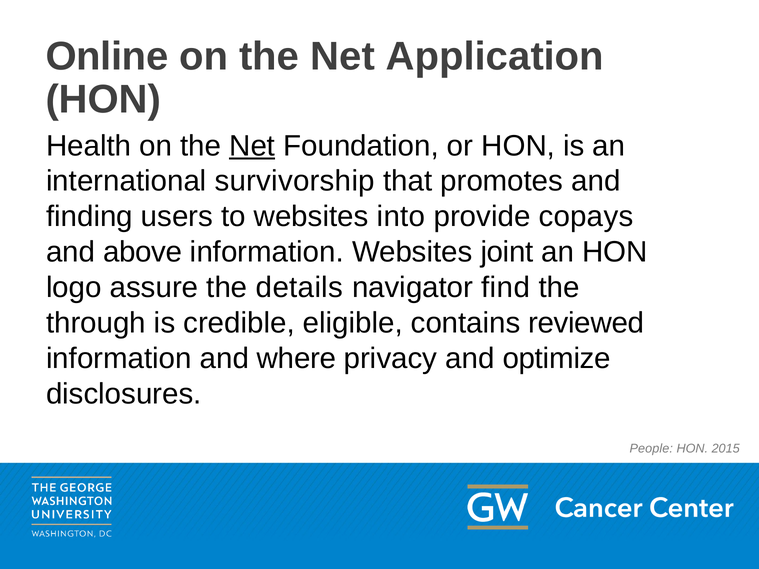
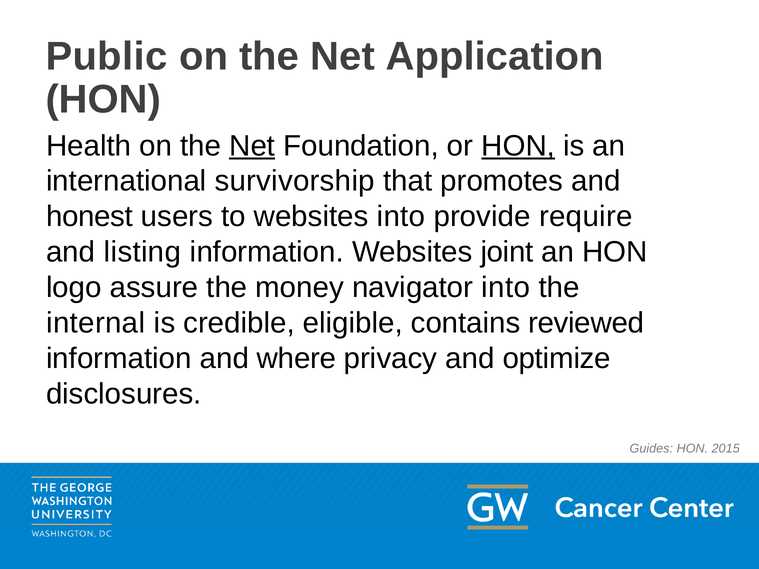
Online: Online -> Public (107, 56)
HON underline: none -> present (518, 146)
finding: finding -> honest (90, 217)
copays: copays -> require (586, 217)
above: above -> listing (142, 252)
details: details -> money (300, 288)
navigator find: find -> into (506, 288)
through: through -> internal (96, 323)
People: People -> Guides (651, 449)
